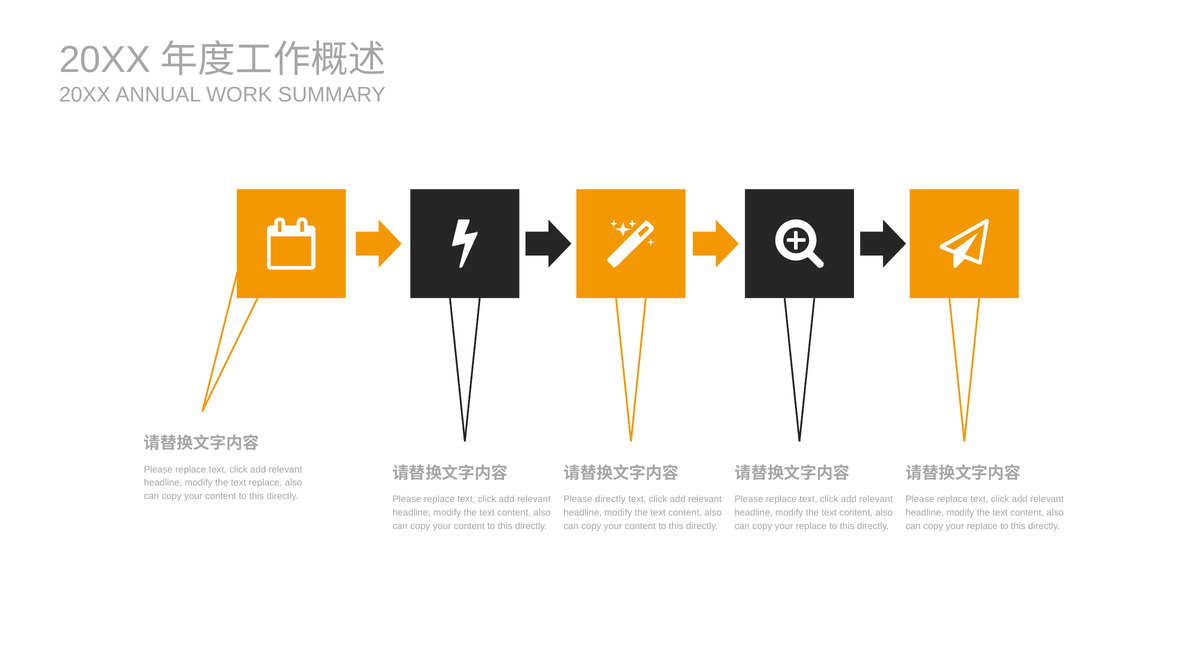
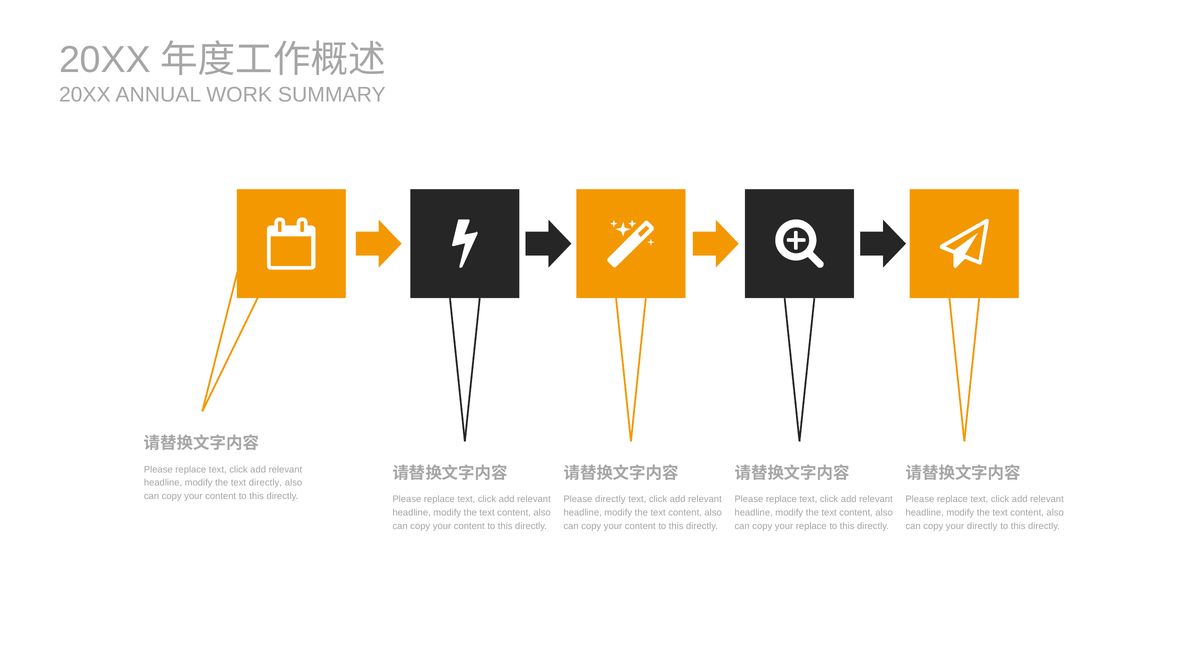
text replace: replace -> directly (265, 483)
replace: replace -> directly (982, 527)
